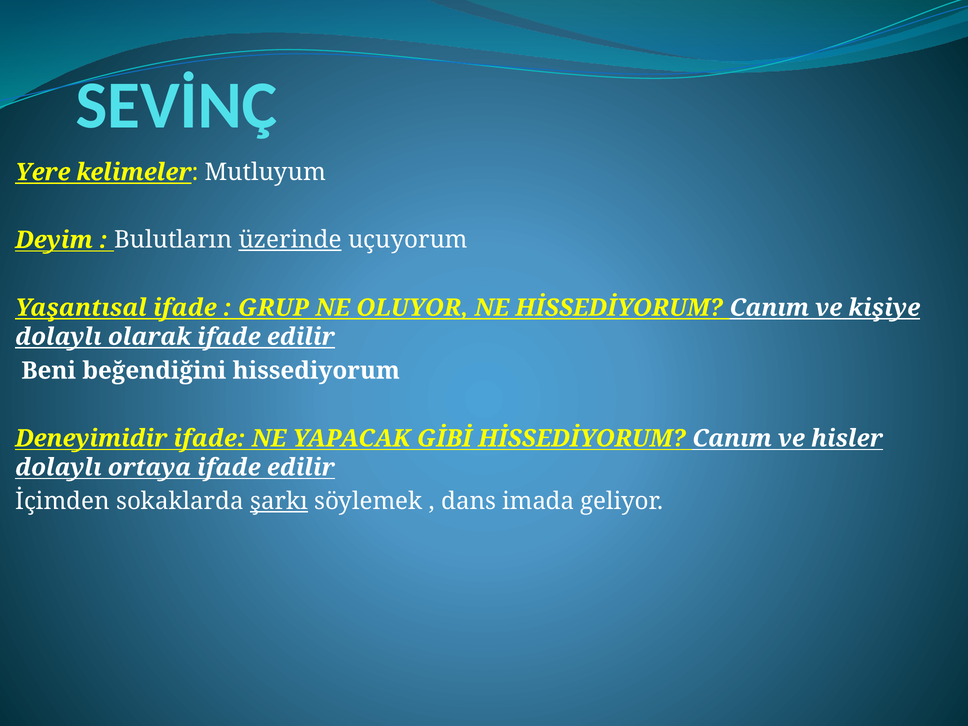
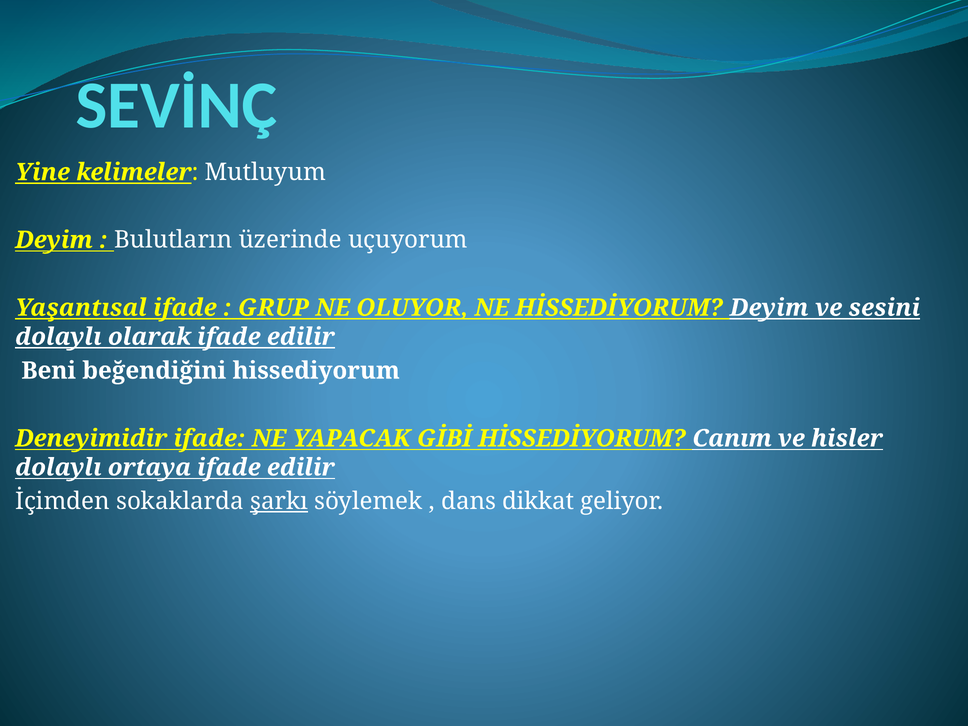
Yere: Yere -> Yine (43, 172)
üzerinde underline: present -> none (290, 240)
NE HİSSEDİYORUM Canım: Canım -> Deyim (769, 308)
kişiye: kişiye -> sesini (884, 308)
imada: imada -> dikkat (538, 501)
